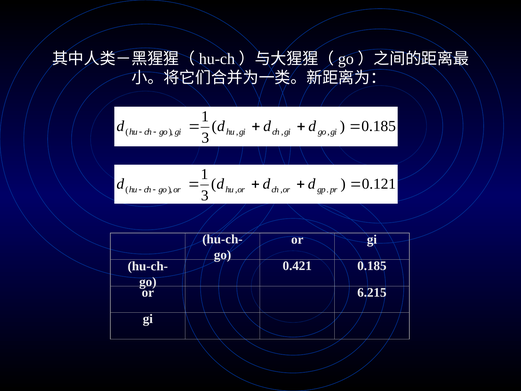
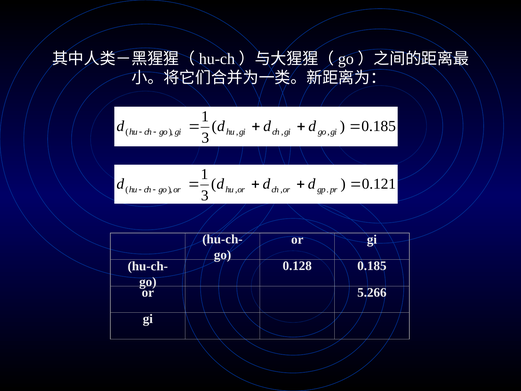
0.421: 0.421 -> 0.128 (297, 266)
6.215: 6.215 -> 5.266 (372, 292)
